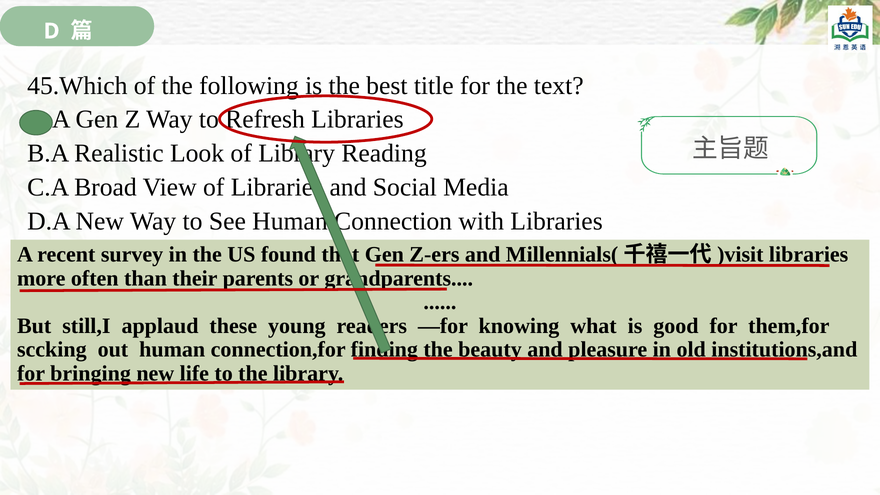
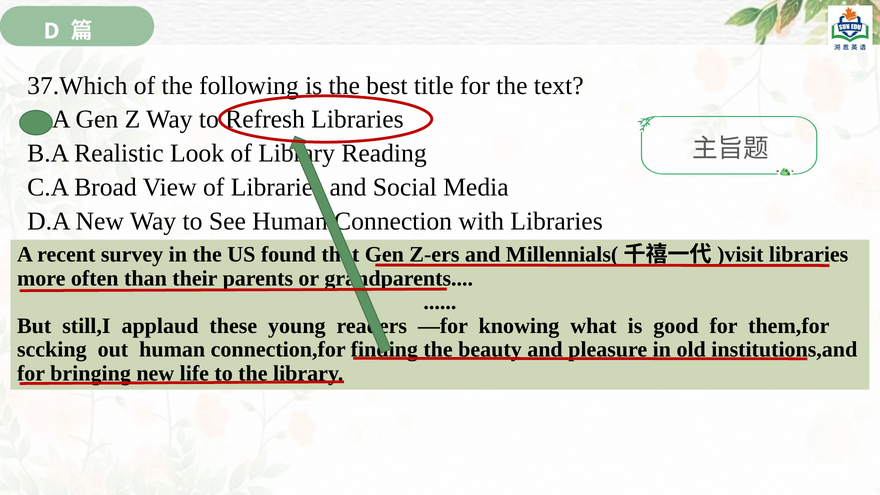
45.Which: 45.Which -> 37.Which (77, 86)
